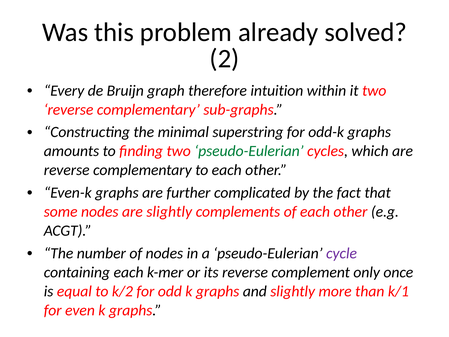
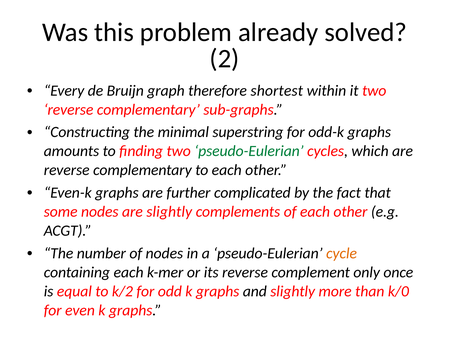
intuition: intuition -> shortest (277, 90)
cycle colour: purple -> orange (342, 253)
k/1: k/1 -> k/0 (398, 291)
